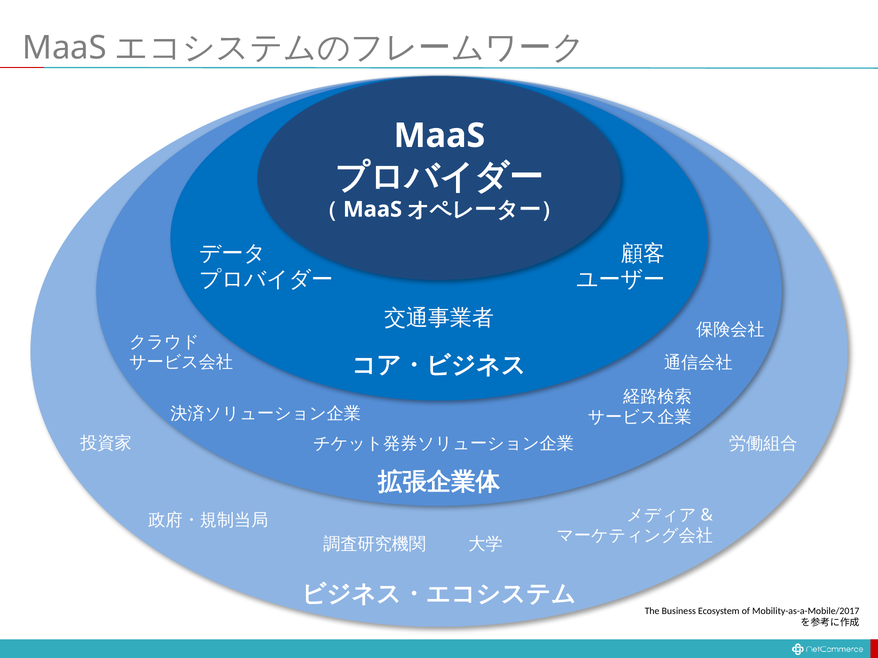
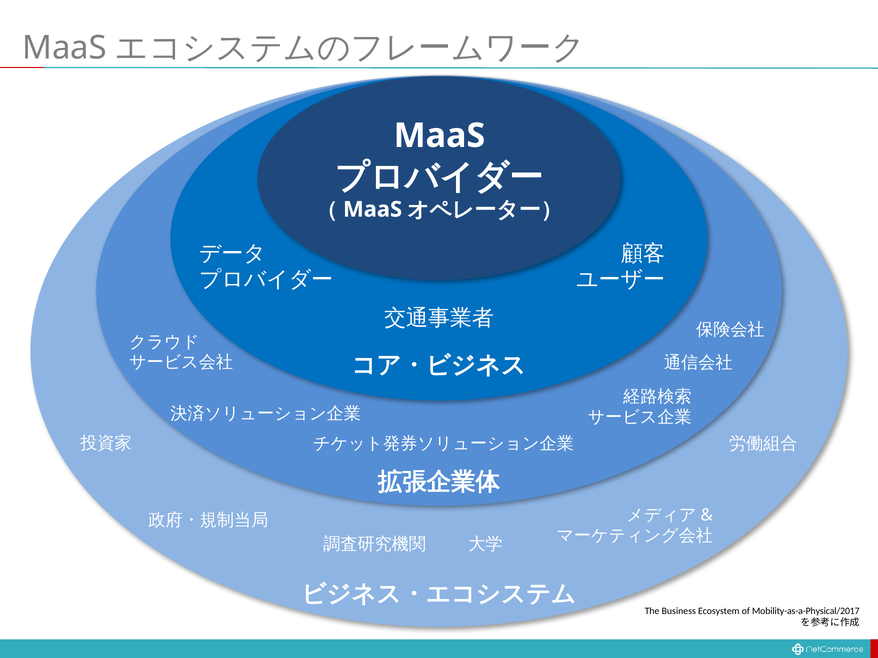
Mobility-as-a-Mobile/2017: Mobility-as-a-Mobile/2017 -> Mobility-as-a-Physical/2017 (806, 611)
